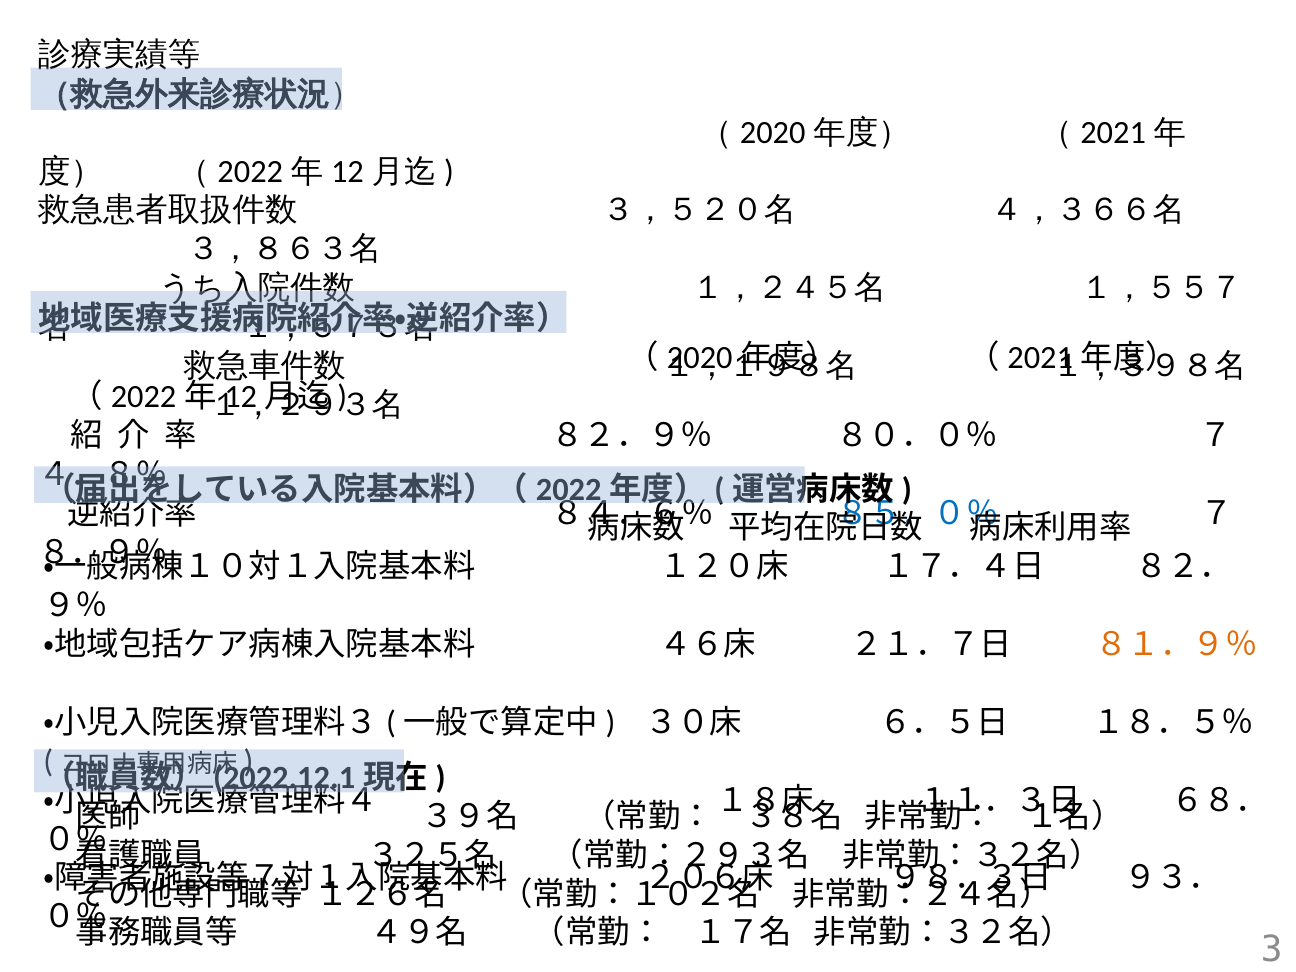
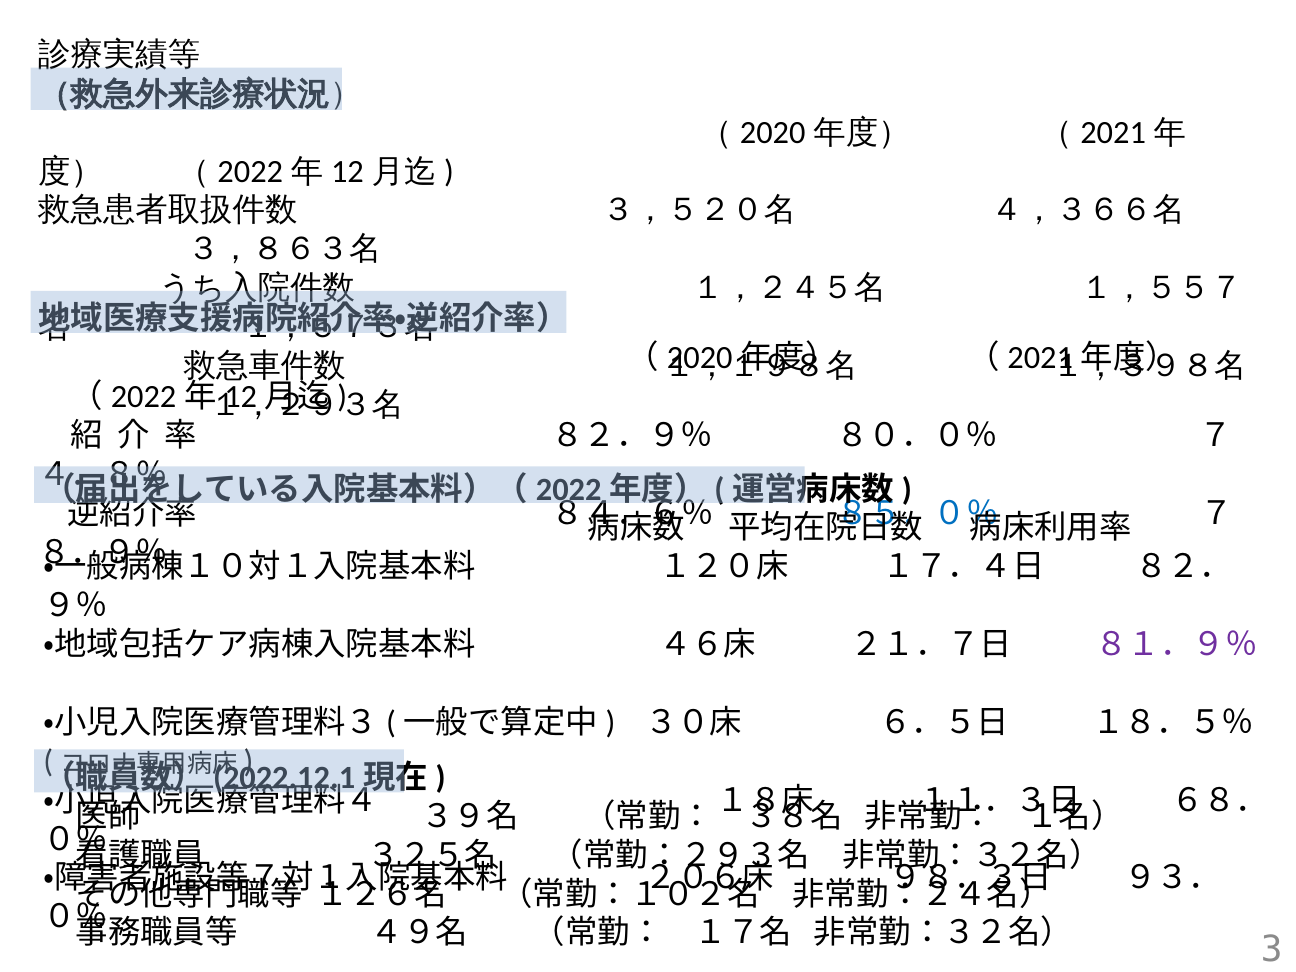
８１．９％ colour: orange -> purple (1176, 645)
